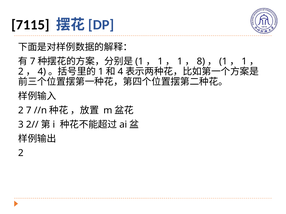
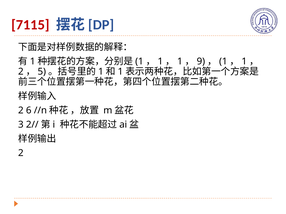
7115 colour: black -> red (30, 25)
7: 7 -> 1 (33, 61)
8: 8 -> 9 (201, 61)
4: 4 -> 5 (42, 72)
4: 4 -> 1 (120, 72)
2 7: 7 -> 6 (29, 111)
